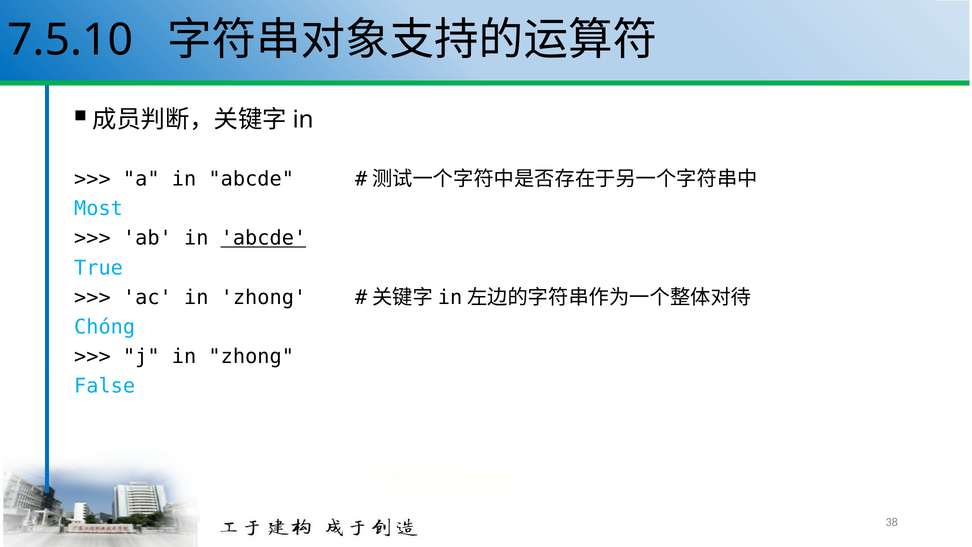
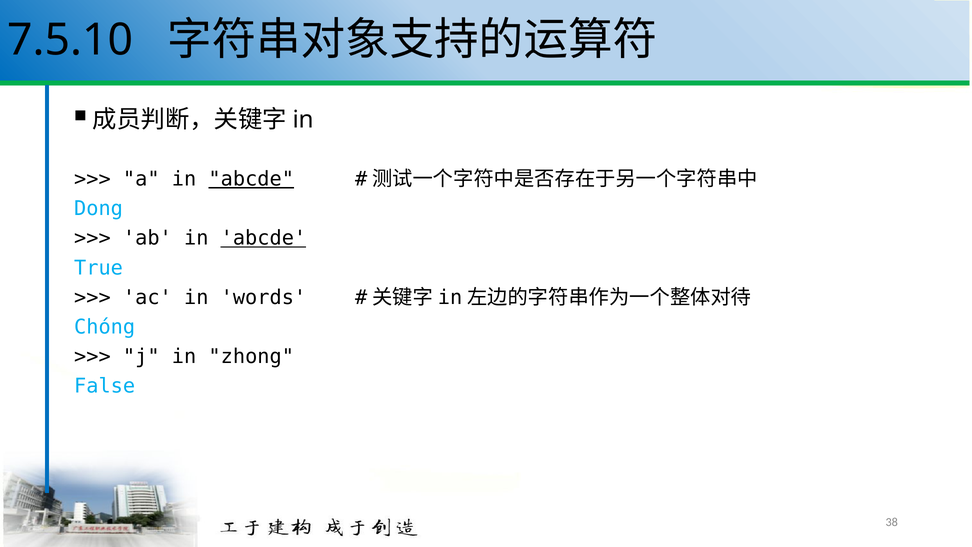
abcde underline: none -> present (251, 179)
Most: Most -> Dong (99, 209)
ac in zhong: zhong -> words (263, 297)
